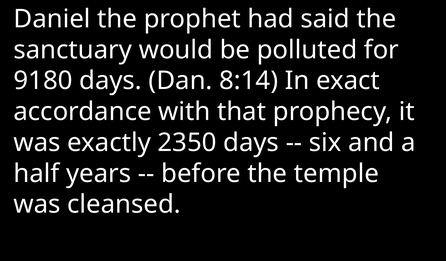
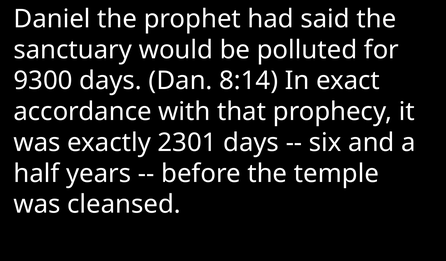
9180: 9180 -> 9300 (43, 81)
2350: 2350 -> 2301 (187, 143)
